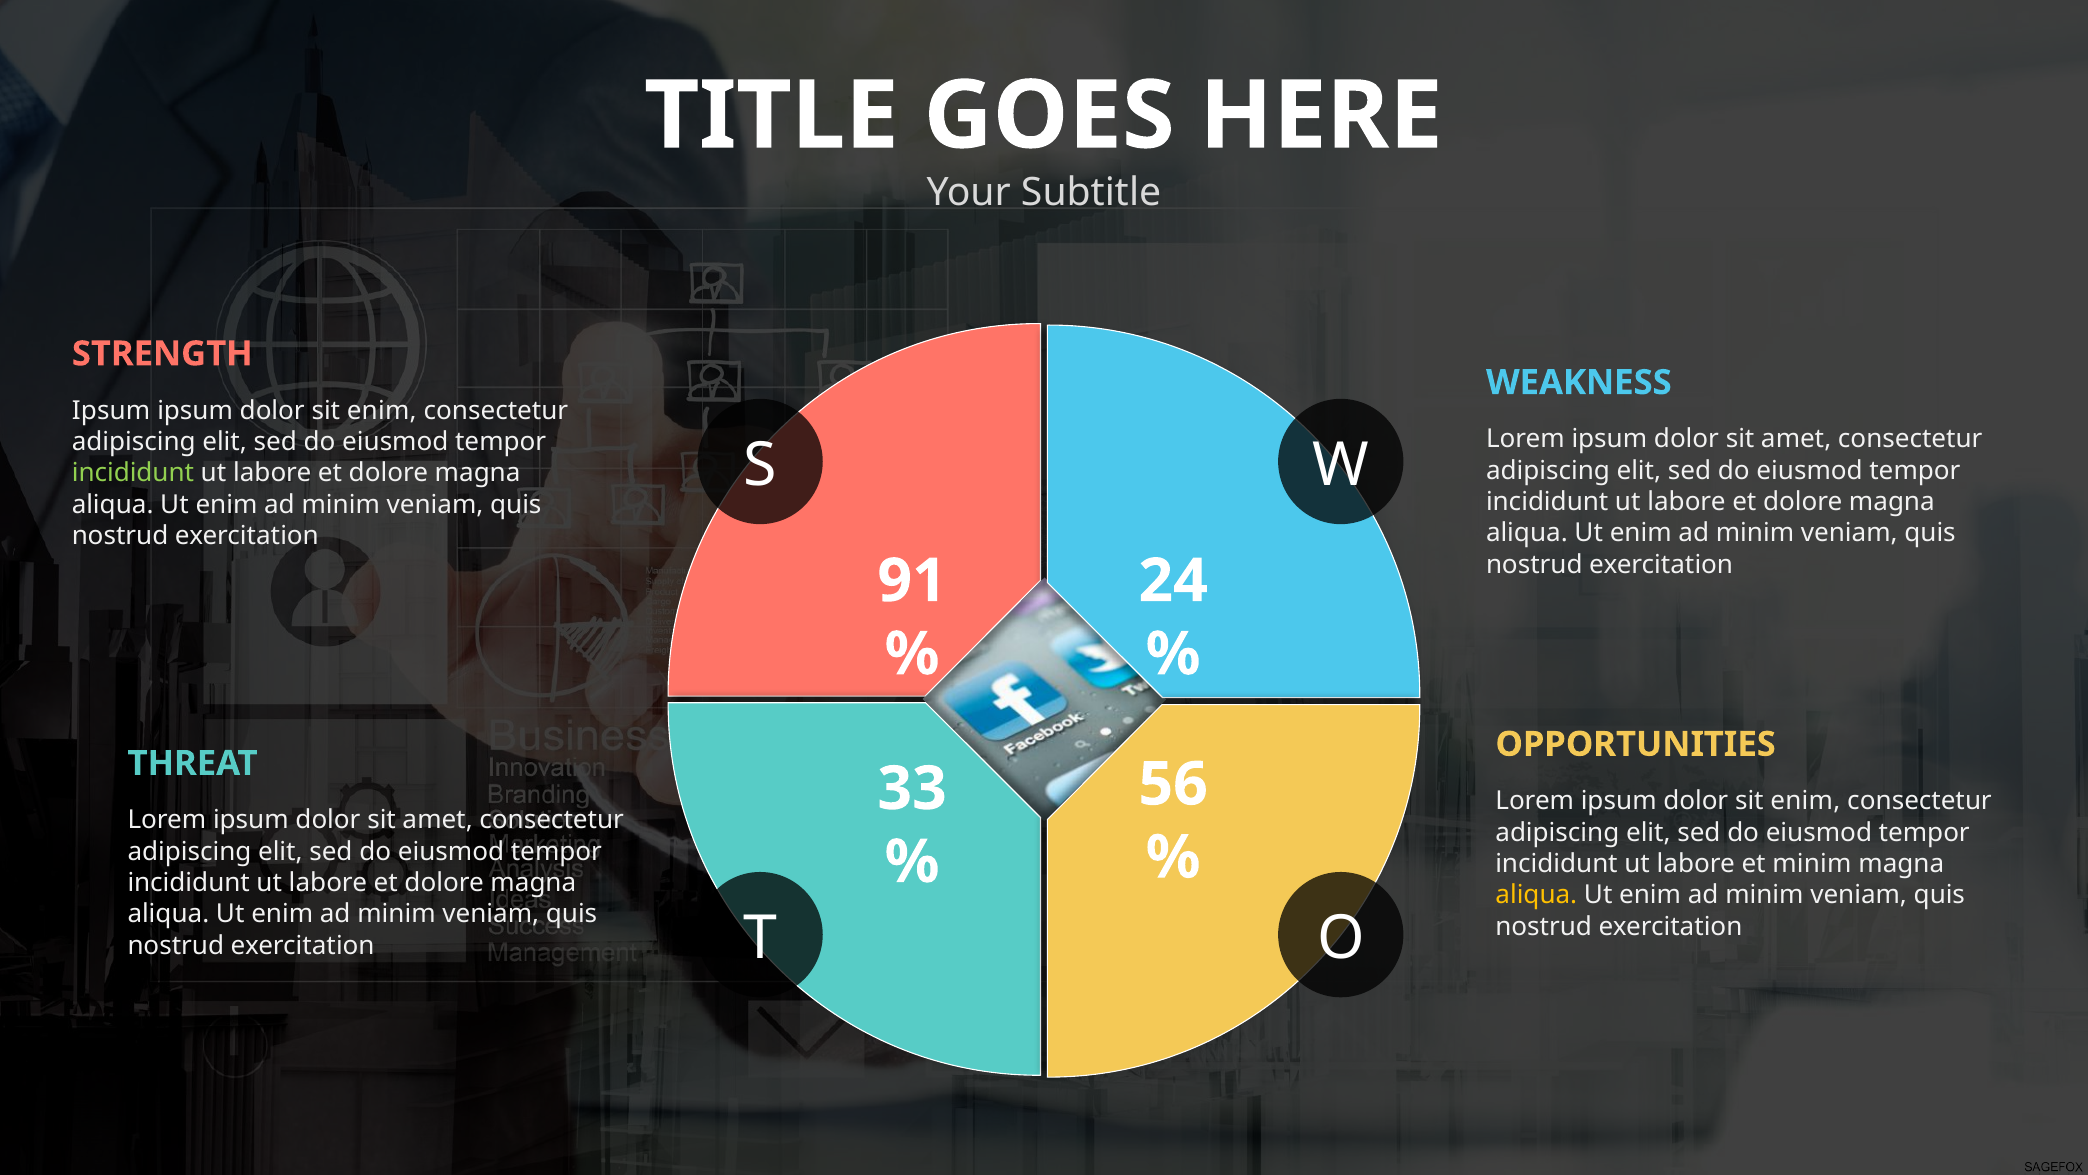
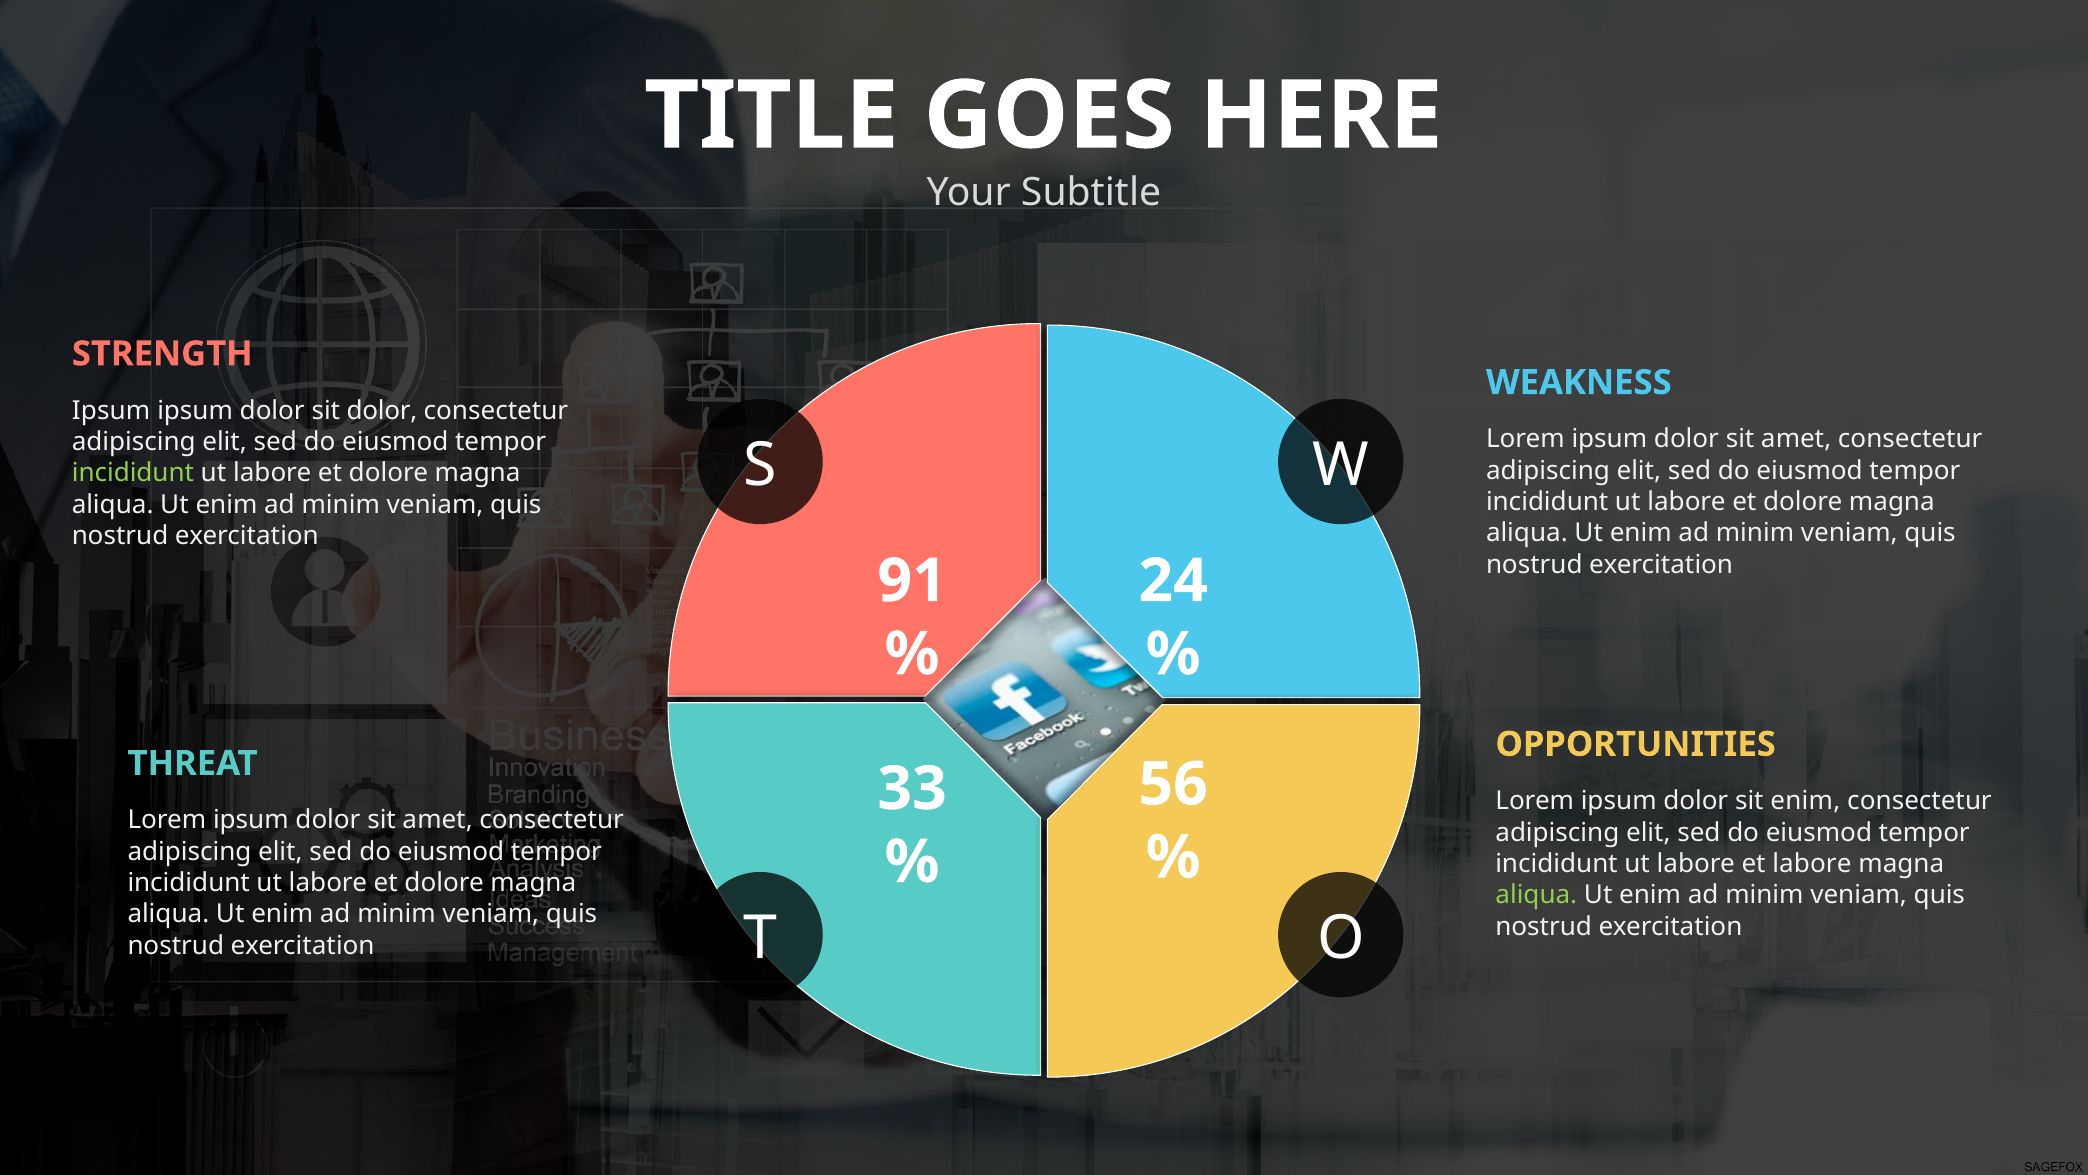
enim: enim -> dolor (382, 410)
et minim: minim -> labore (1812, 863)
aliqua colour: yellow -> light green (1536, 895)
